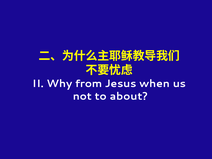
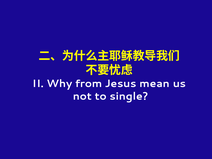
when: when -> mean (155, 84)
about: about -> single (129, 96)
